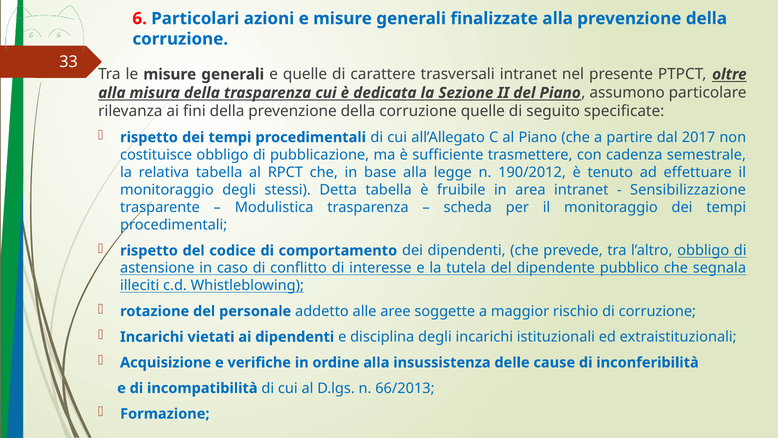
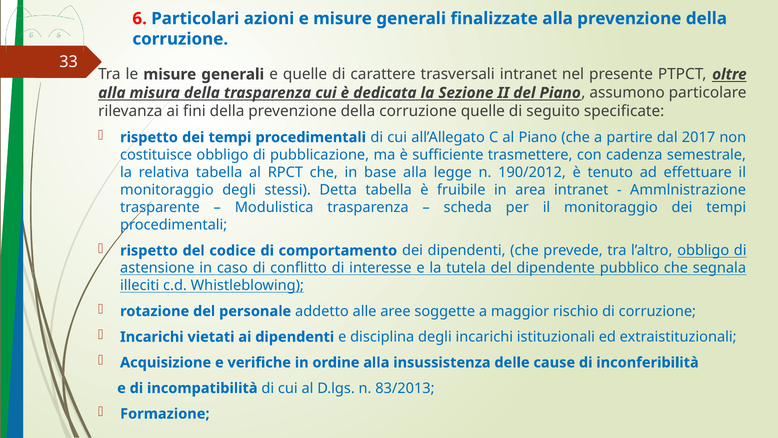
Sensibilizzazione: Sensibilizzazione -> Ammlnistrazione (688, 190)
66/2013: 66/2013 -> 83/2013 (405, 388)
